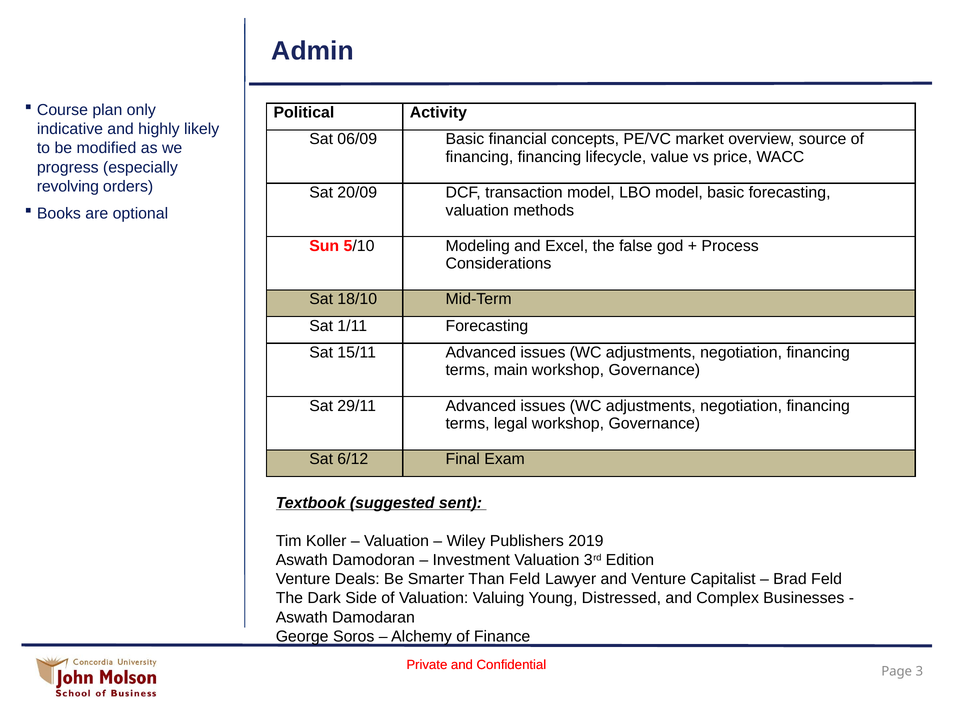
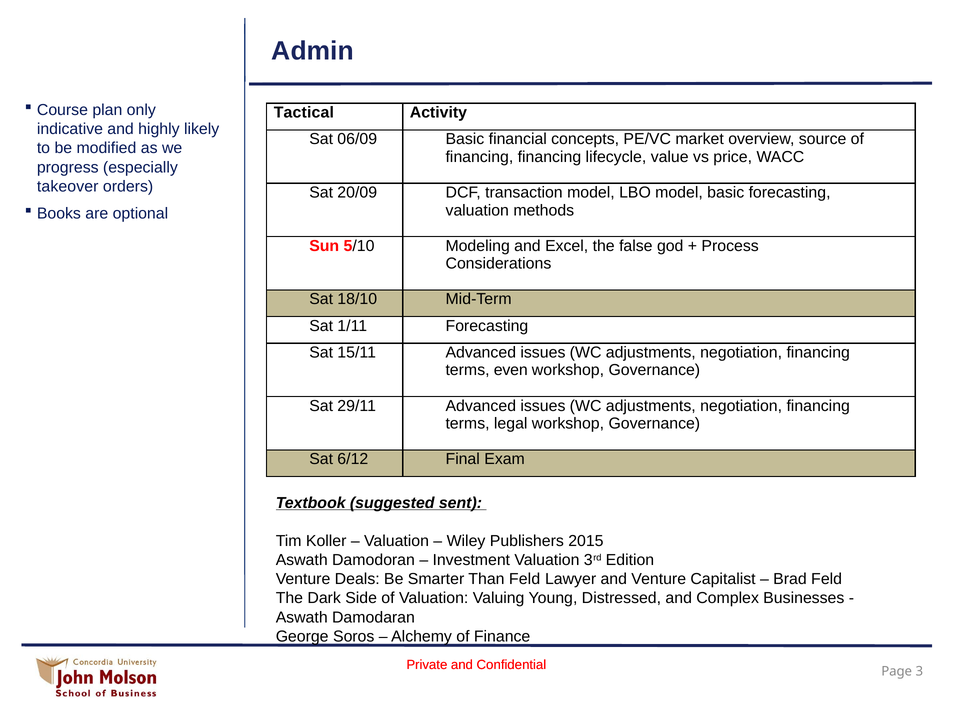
Political: Political -> Tactical (304, 112)
revolving: revolving -> takeover (68, 186)
main: main -> even (511, 370)
2019: 2019 -> 2015 (586, 541)
